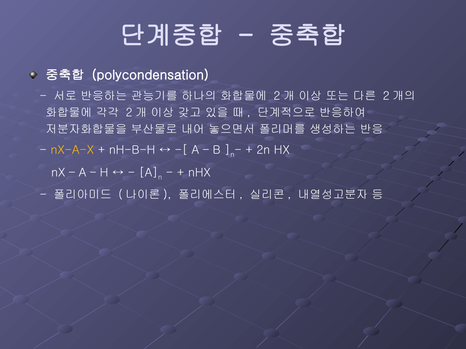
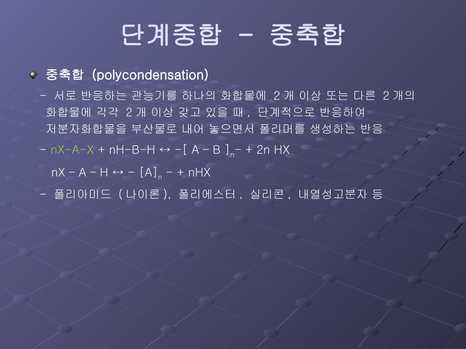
nX-A-X colour: yellow -> light green (72, 150)
